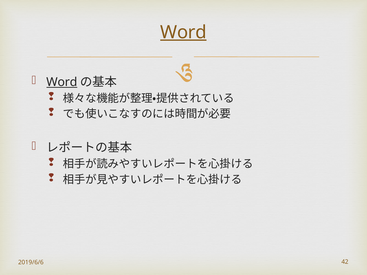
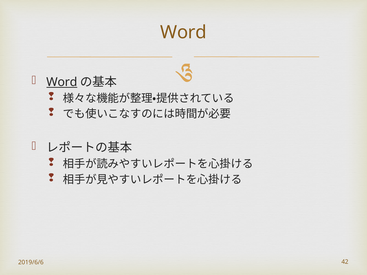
Word underline: present -> none (183, 32)
